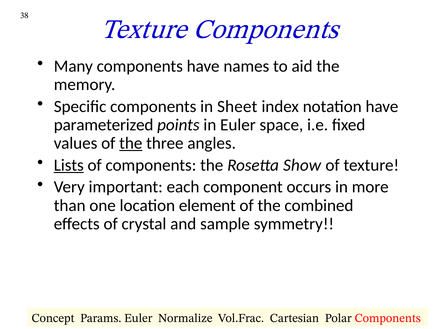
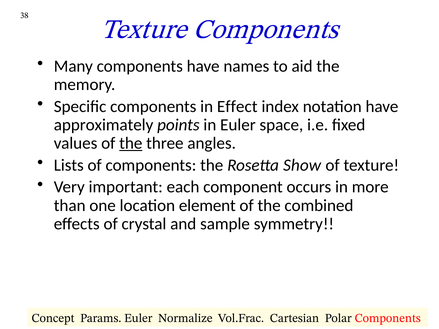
Sheet: Sheet -> Effect (237, 107)
parameterized: parameterized -> approximately (104, 125)
Lists underline: present -> none (69, 165)
